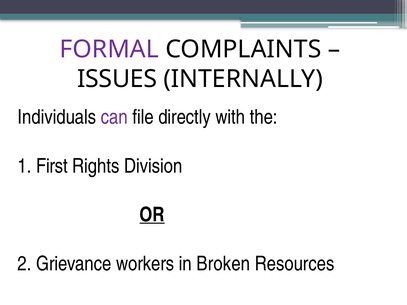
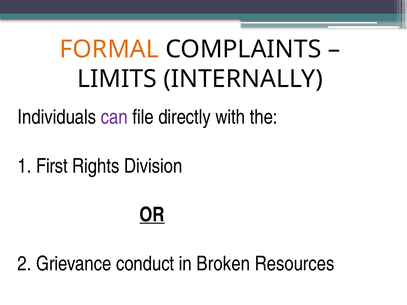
FORMAL colour: purple -> orange (109, 49)
ISSUES: ISSUES -> LIMITS (117, 79)
workers: workers -> conduct (145, 264)
